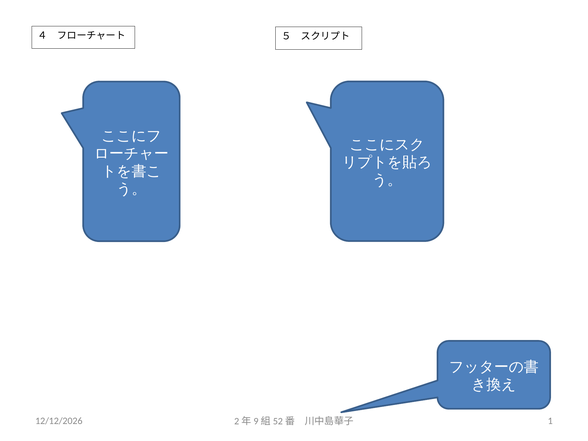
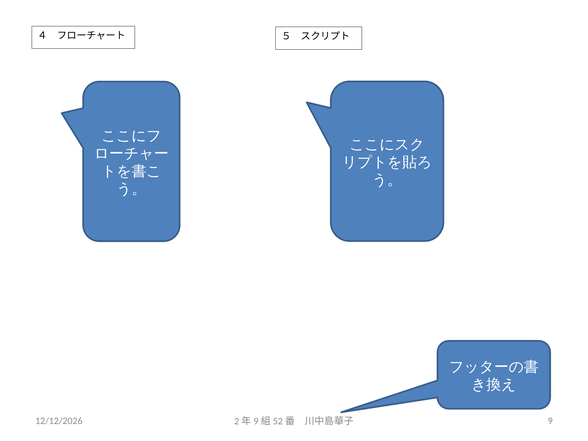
1: 1 -> 9 (550, 421)
